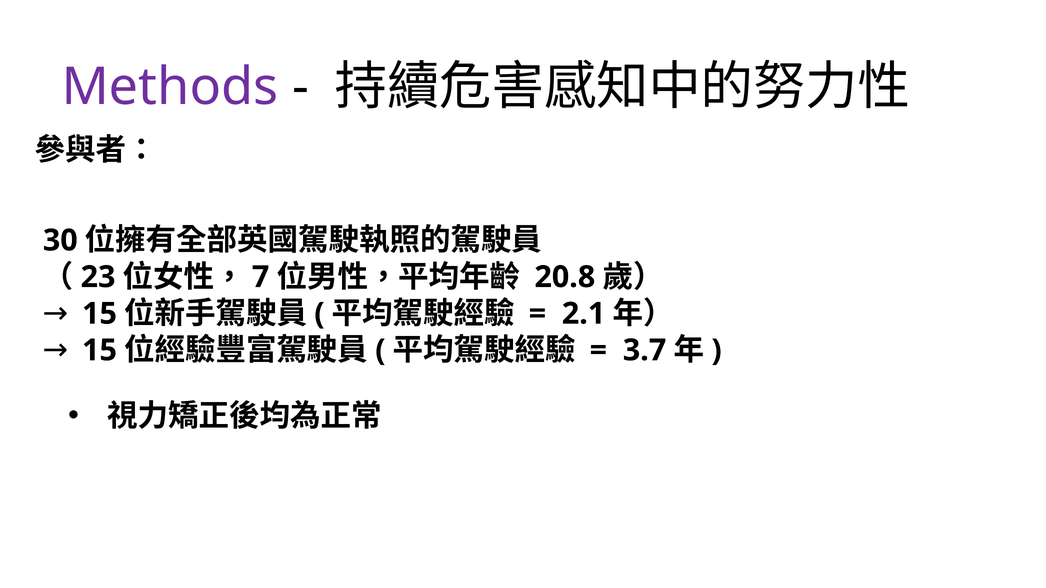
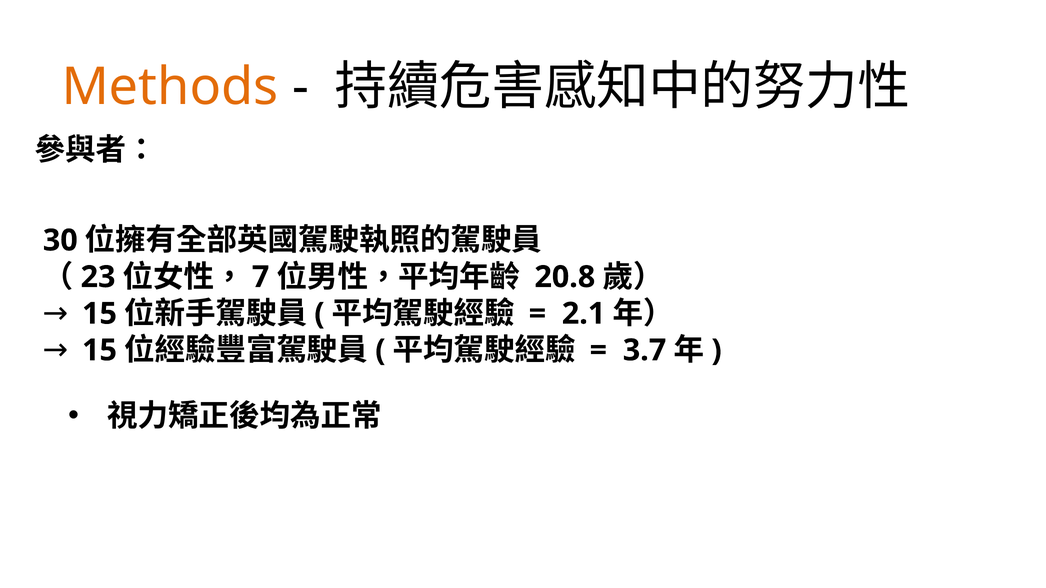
Methods colour: purple -> orange (170, 87)
